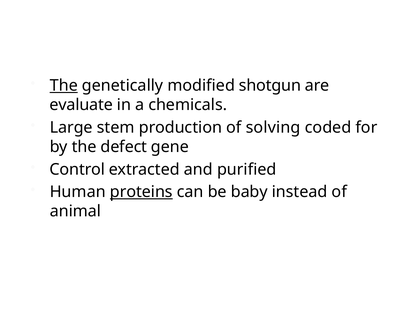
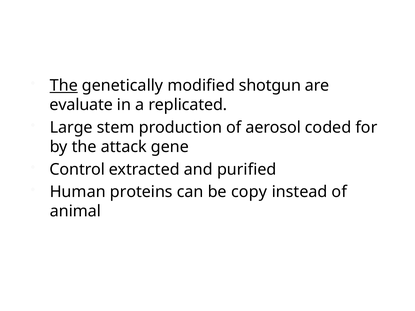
chemicals: chemicals -> replicated (188, 105)
solving: solving -> aerosol (273, 128)
defect: defect -> attack (124, 147)
proteins underline: present -> none (141, 192)
baby: baby -> copy (249, 192)
